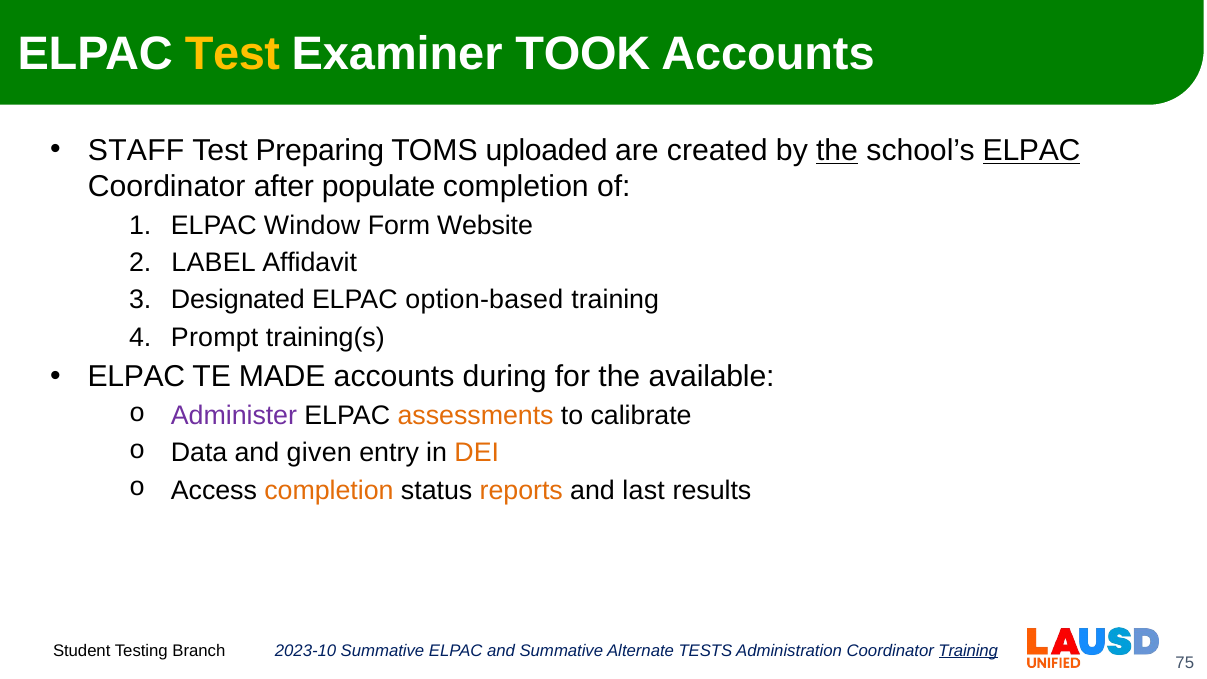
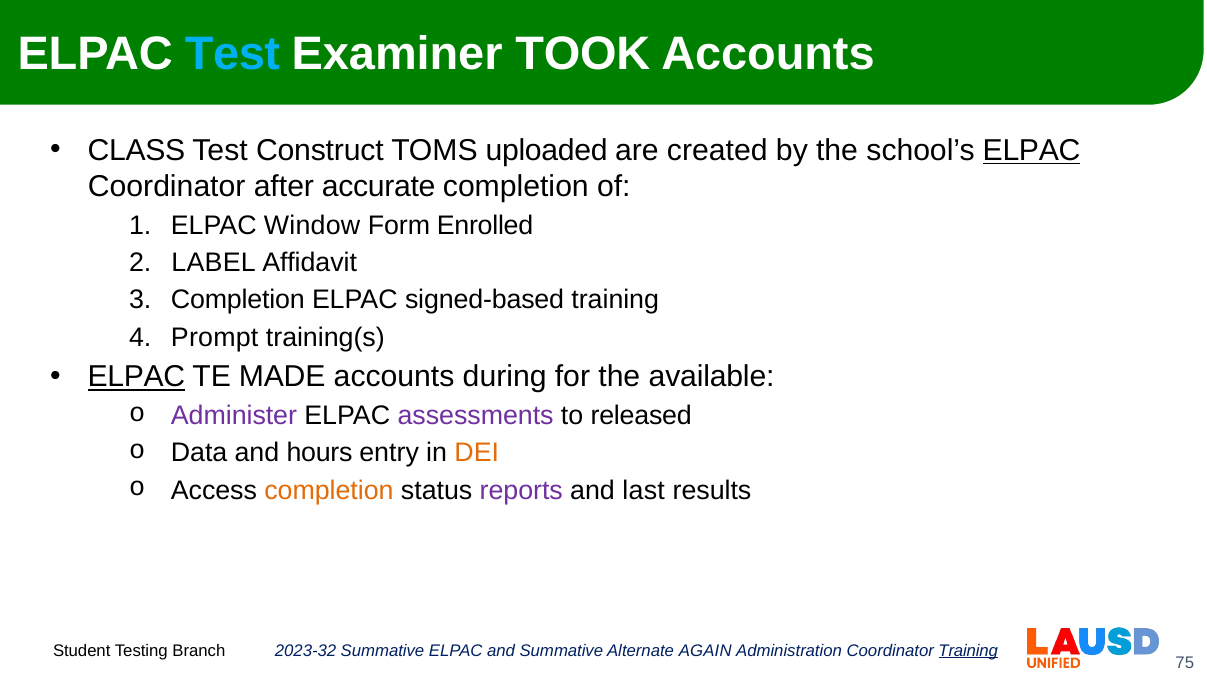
Test colour: yellow -> light blue (232, 54)
STAFF: STAFF -> CLASS (136, 150)
Preparing: Preparing -> Construct (320, 150)
the underline: present -> none (837, 150)
populate: populate -> accurate (379, 187)
Website: Website -> Enrolled (485, 226)
Designated: Designated -> Completion (238, 300)
option-based: option-based -> signed-based (485, 300)
ELPAC underline: none -> present (136, 377)
assessments colour: orange -> purple (476, 416)
calibrate: calibrate -> released (641, 416)
given: given -> hours (320, 453)
reports colour: orange -> purple (521, 490)
2023-10: 2023-10 -> 2023-32 (306, 651)
TESTS: TESTS -> AGAIN (705, 651)
